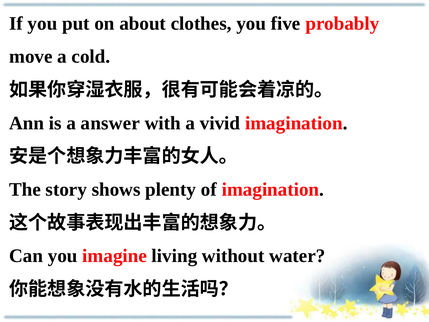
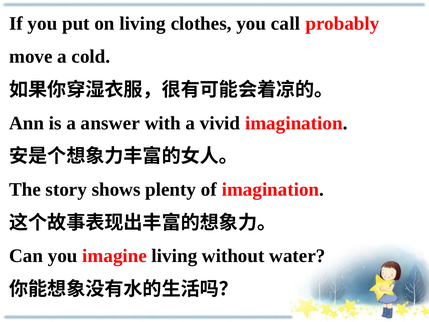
on about: about -> living (143, 23)
five: five -> call (286, 23)
